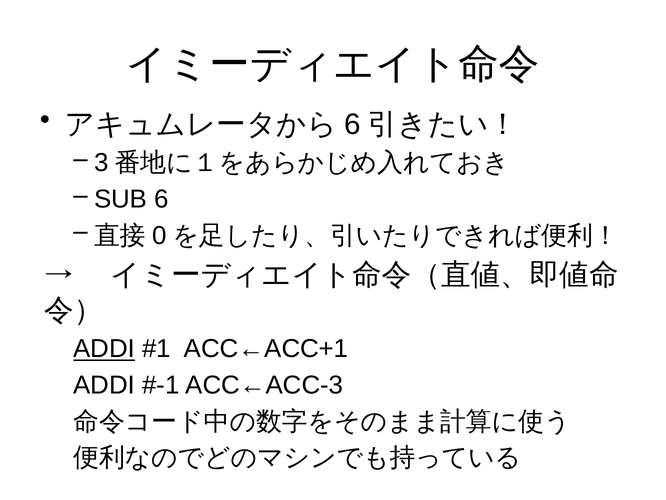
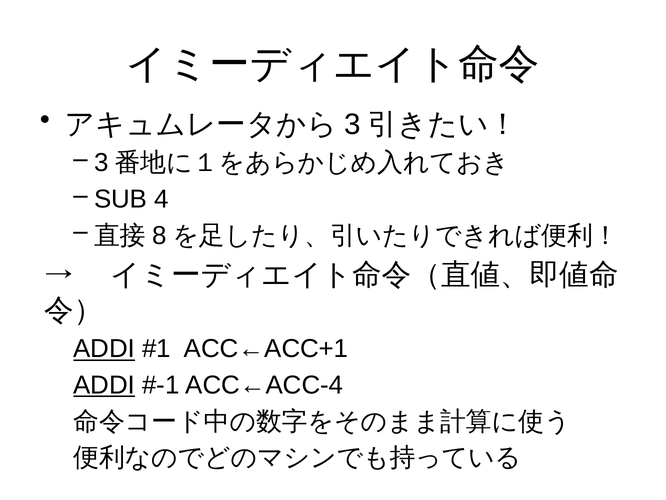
6: 6 -> 3 (353, 124)
SUB 6: 6 -> 4 (162, 199)
0: 0 -> 8 (159, 235)
ADDI underline: none -> present (104, 385)
ACC←ACC-3: ACC←ACC-3 -> ACC←ACC-4 (264, 385)
